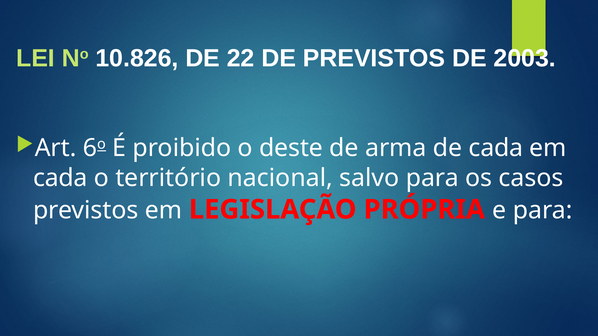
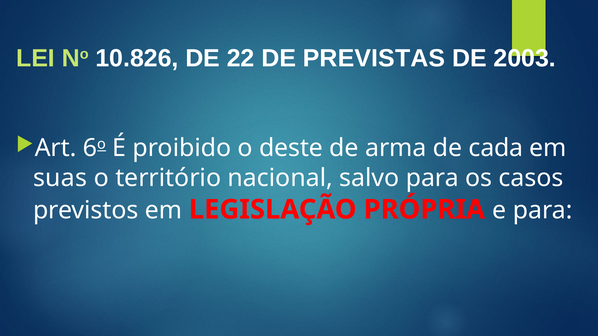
DE PREVISTOS: PREVISTOS -> PREVISTAS (374, 58)
cada: cada -> suas (60, 178)
